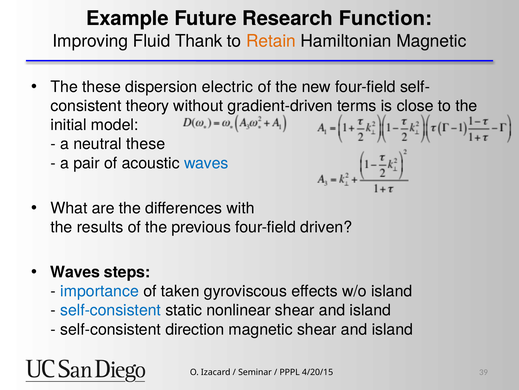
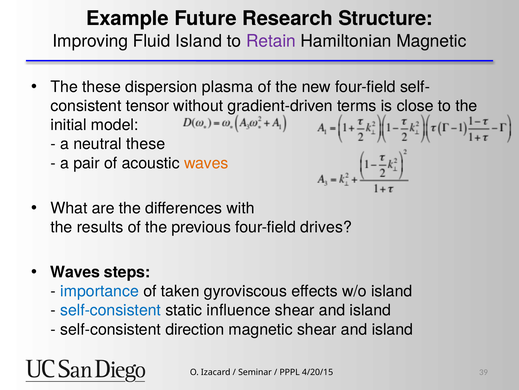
Function: Function -> Structure (386, 19)
Fluid Thank: Thank -> Island (199, 41)
Retain colour: orange -> purple (271, 41)
electric: electric -> plasma (228, 87)
theory: theory -> tensor (147, 106)
waves colour: blue -> orange (206, 163)
driven: driven -> drives (326, 227)
nonlinear: nonlinear -> influence (239, 310)
